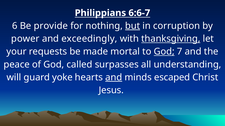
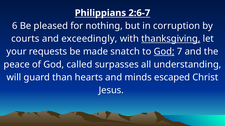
6:6-7: 6:6-7 -> 2:6-7 (139, 13)
provide: provide -> pleased (51, 26)
but underline: present -> none (133, 26)
power: power -> courts (25, 39)
mortal: mortal -> snatch (125, 52)
yoke: yoke -> than (62, 78)
and underline: present -> none (114, 78)
